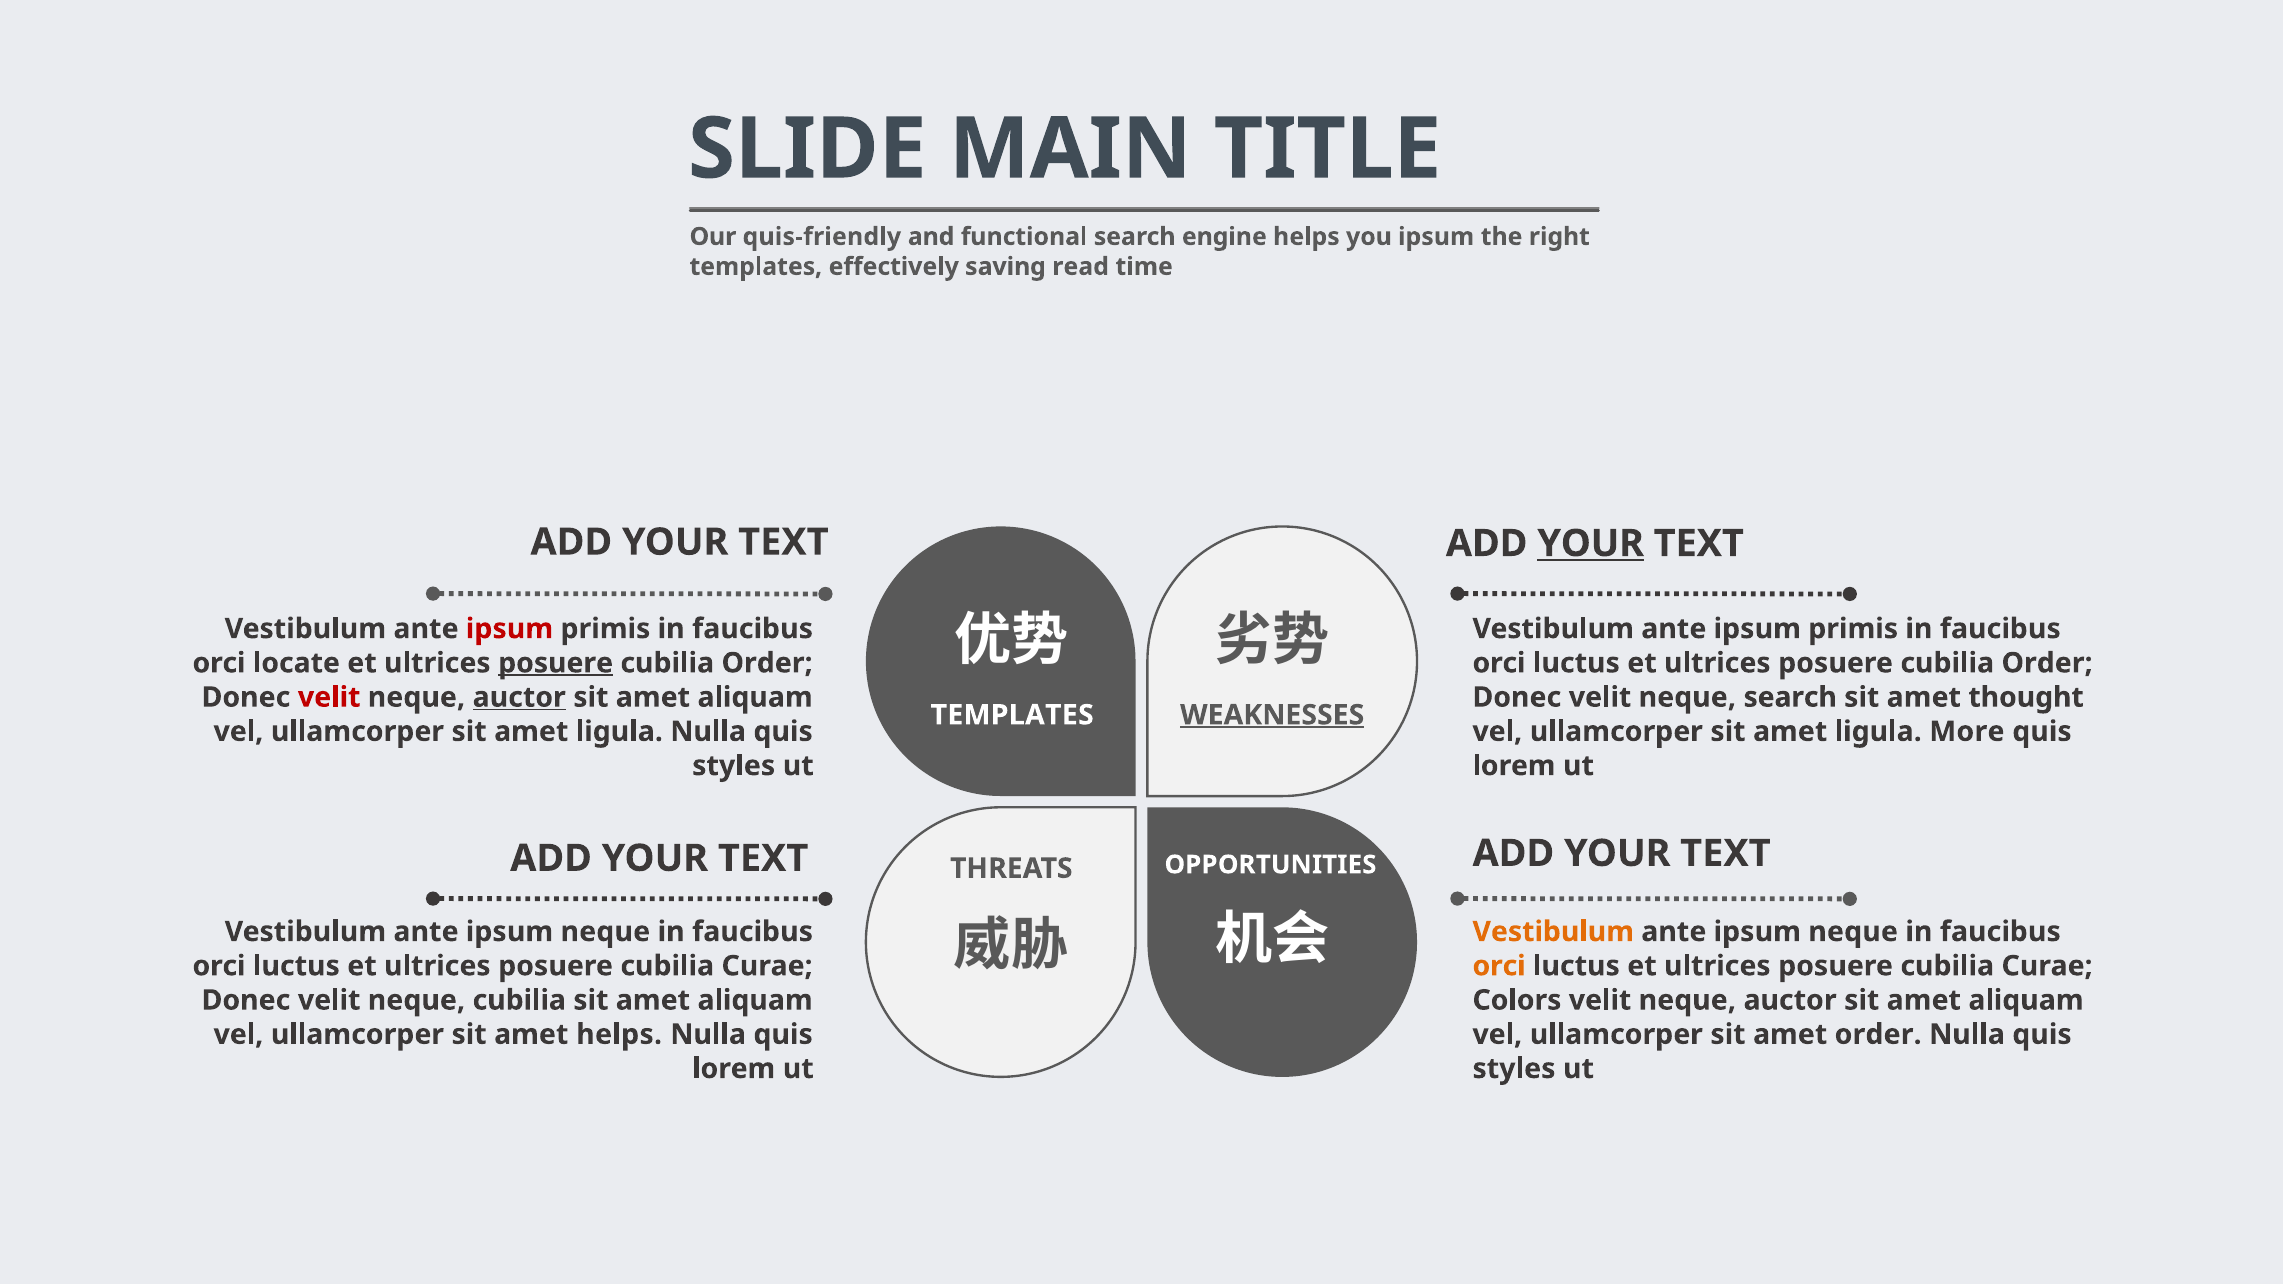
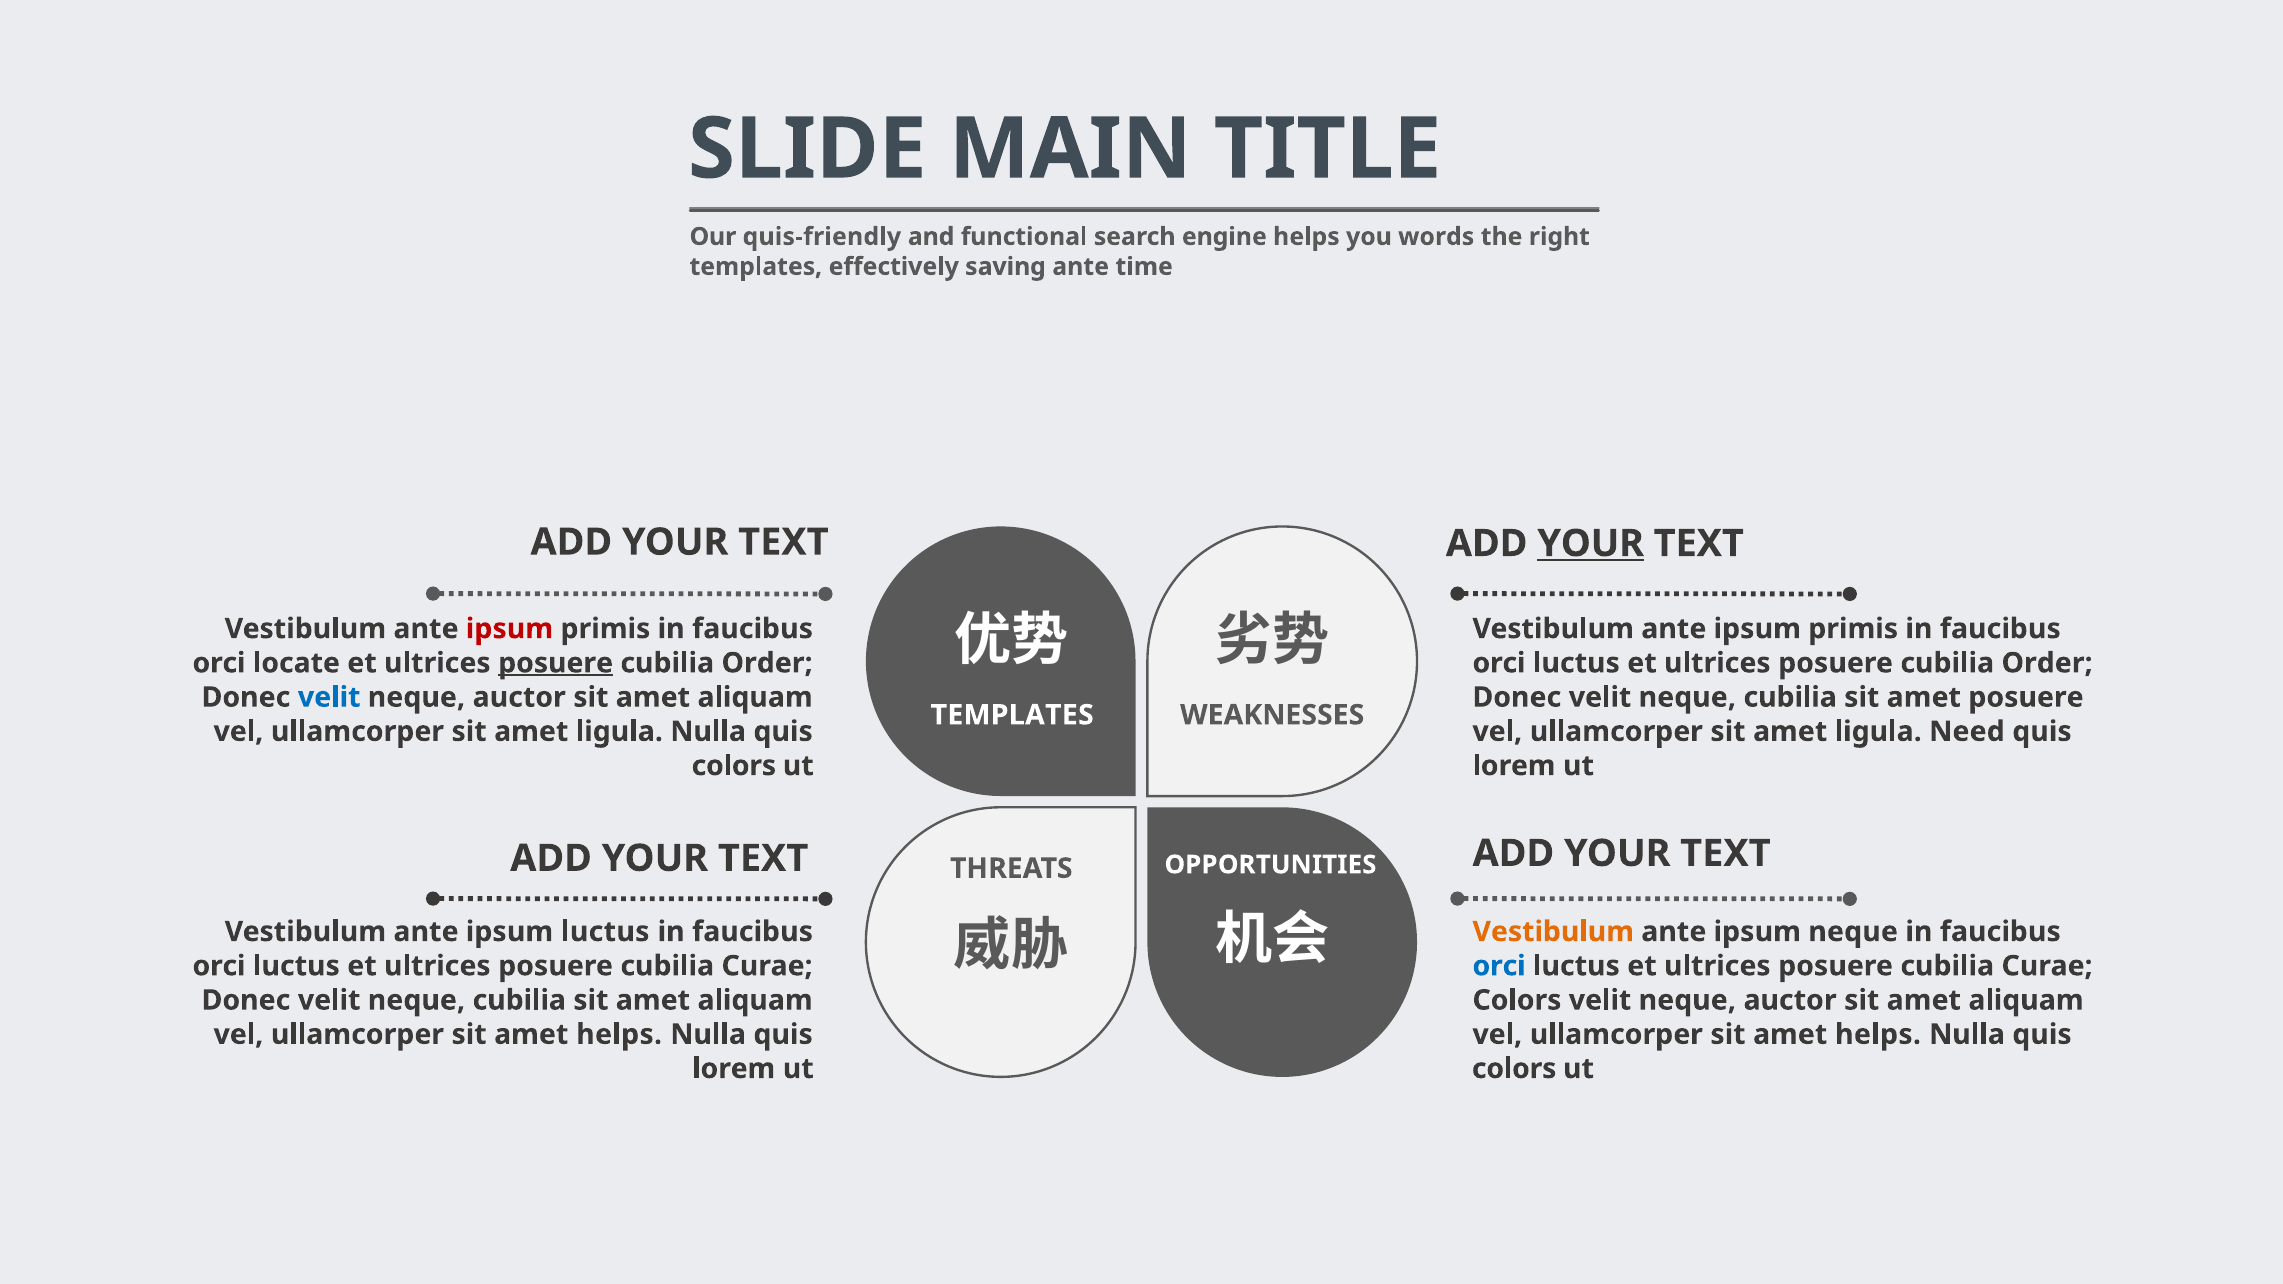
you ipsum: ipsum -> words (1436, 237)
saving read: read -> ante (1081, 267)
velit colour: red -> blue (329, 697)
auctor underline: present -> none (519, 697)
search: search -> cubilia (1790, 697)
amet thought: thought -> posuere (2026, 697)
WEAKNESSES underline: present -> none (1272, 715)
More: More -> Need (1967, 732)
styles: styles -> colors (734, 766)
neque: neque -> luctus (605, 932)
orci colour: orange -> blue (1499, 966)
order: order -> helps (1878, 1035)
styles: styles -> colors (1514, 1069)
